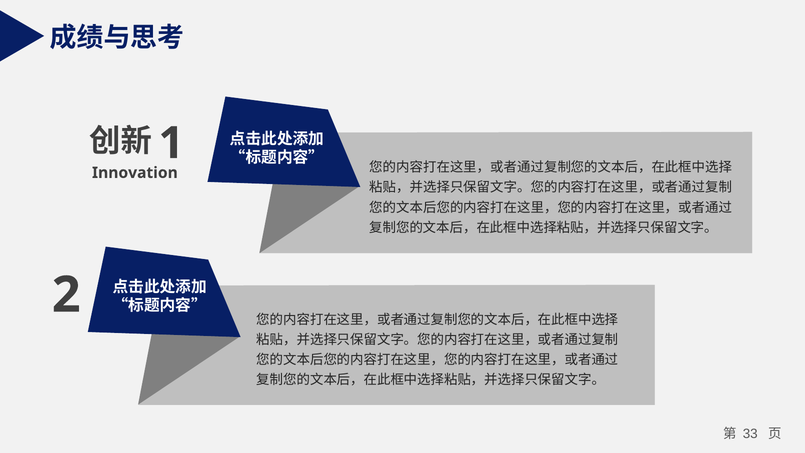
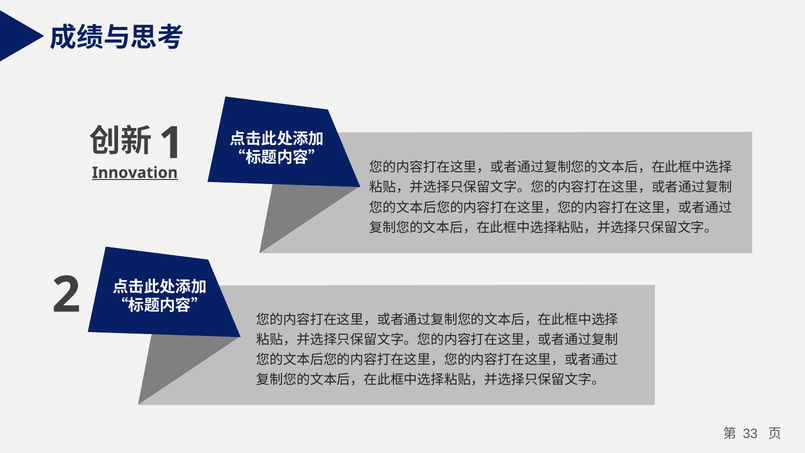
Innovation underline: none -> present (135, 173)
